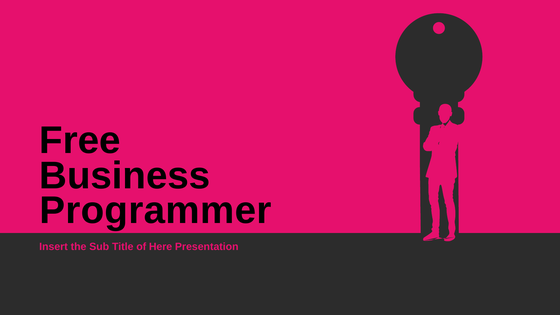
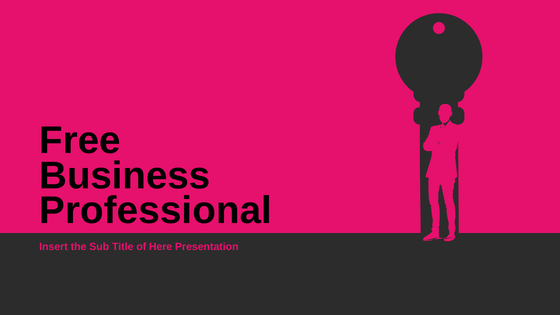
Programmer: Programmer -> Professional (156, 211)
